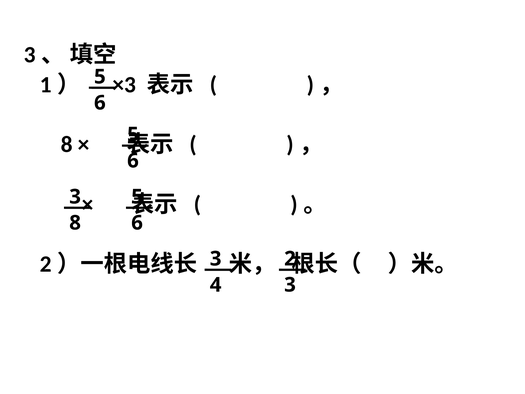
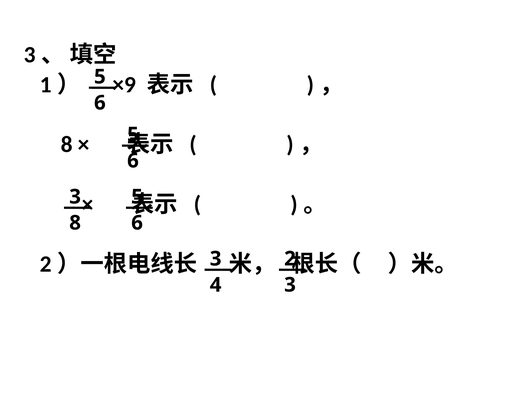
×3: ×3 -> ×9 (124, 85)
